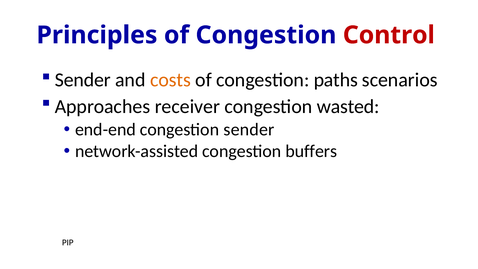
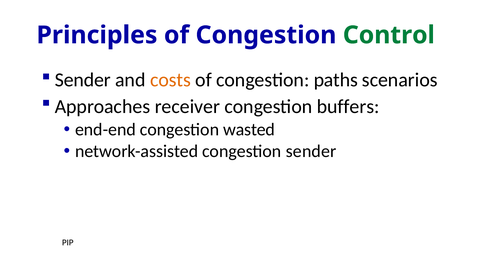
Control colour: red -> green (389, 35)
wasted: wasted -> buffers (348, 106)
congestion sender: sender -> wasted (249, 129)
congestion buffers: buffers -> sender (311, 151)
